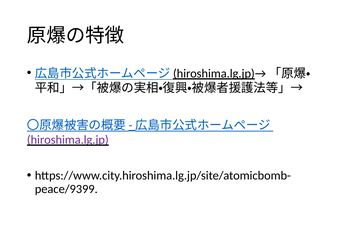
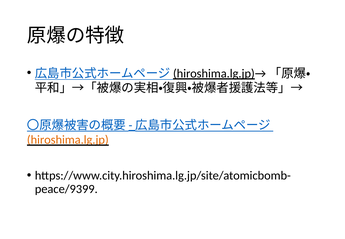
hiroshima.lg.jp colour: purple -> orange (68, 140)
